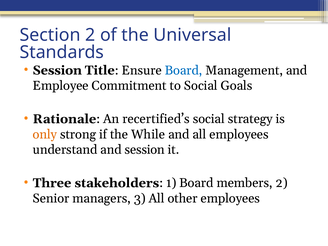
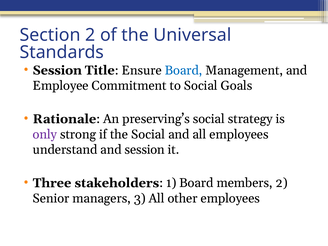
recertified’s: recertified’s -> preserving’s (156, 119)
only colour: orange -> purple (45, 134)
the While: While -> Social (148, 134)
